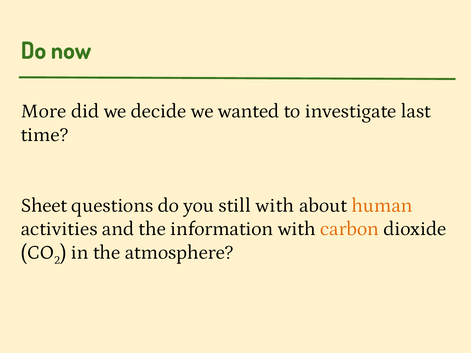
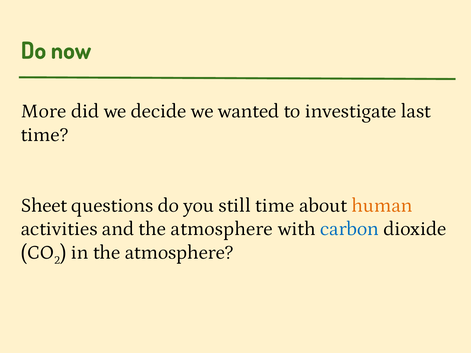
still with: with -> time (275, 205)
and the information: information -> atmosphere (222, 229)
carbon colour: orange -> blue (350, 229)
